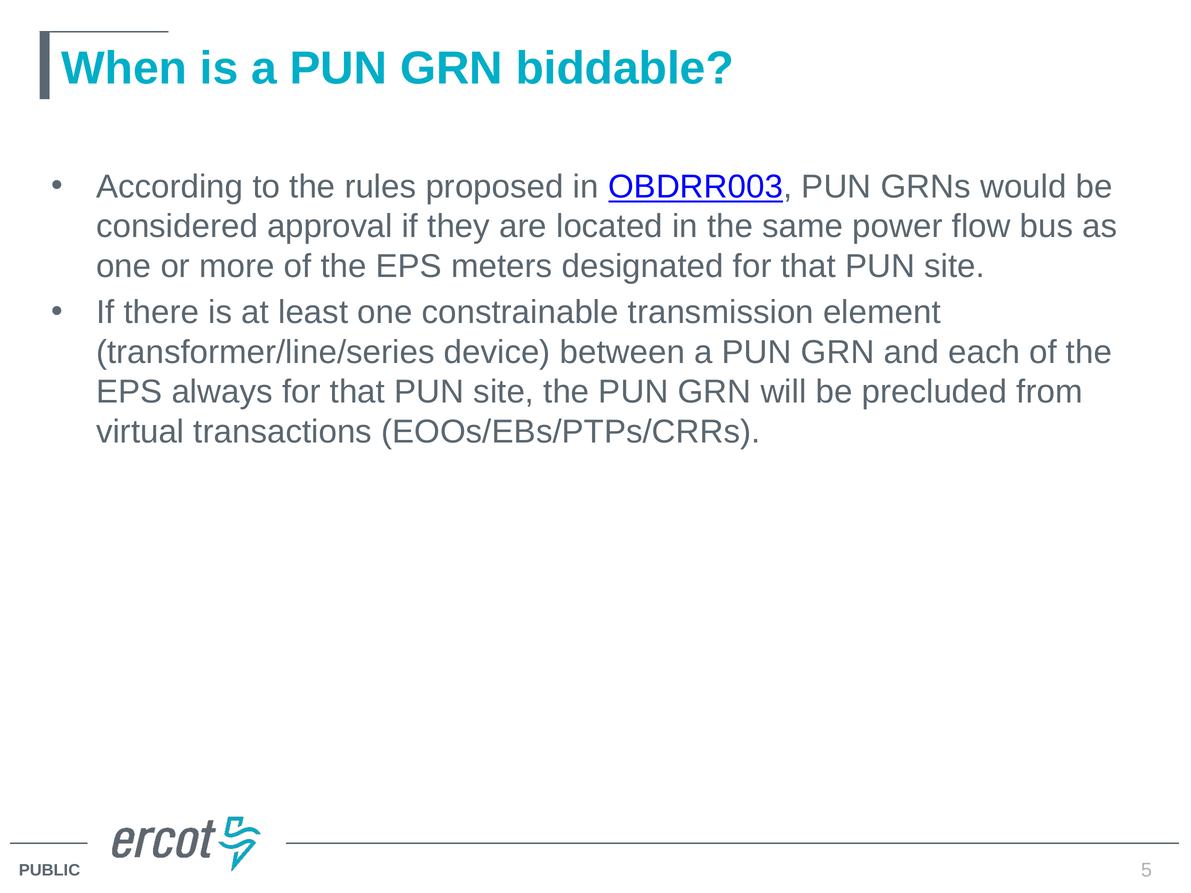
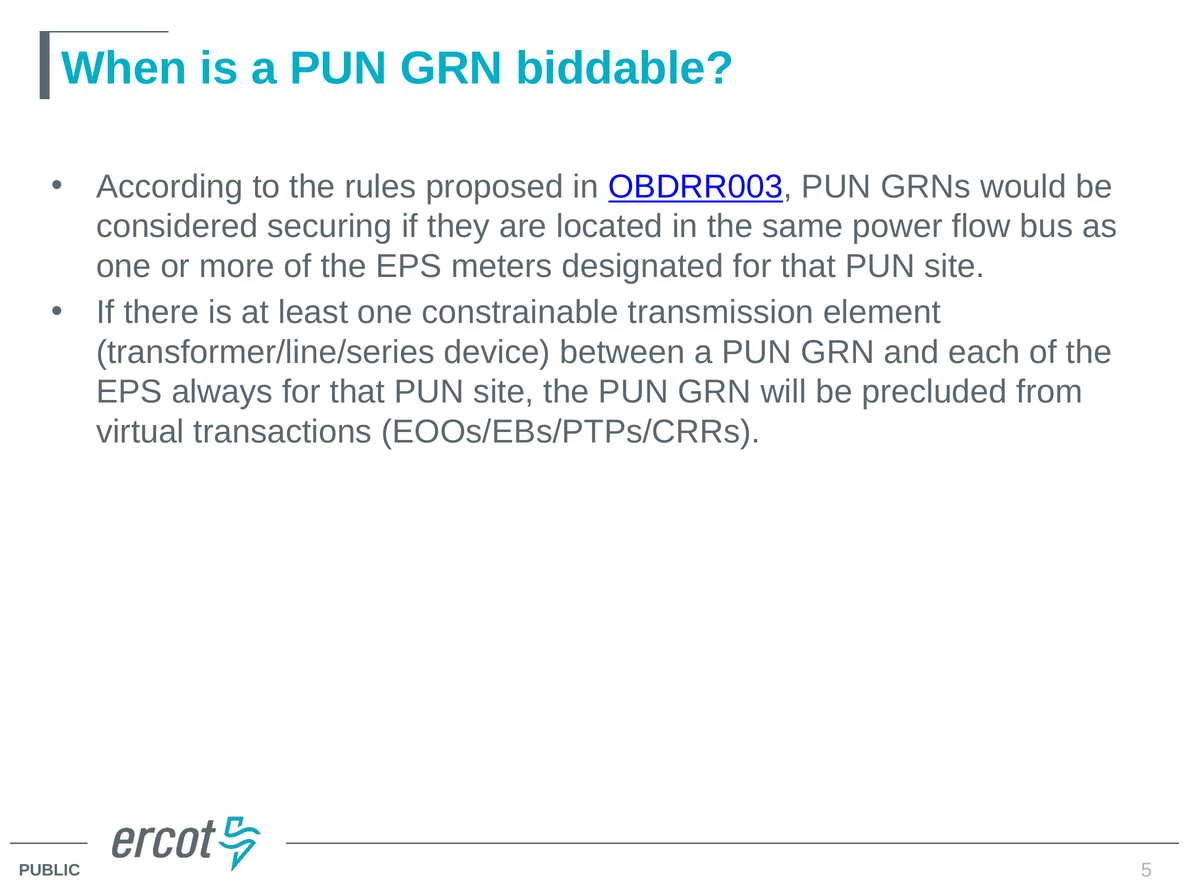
approval: approval -> securing (330, 227)
